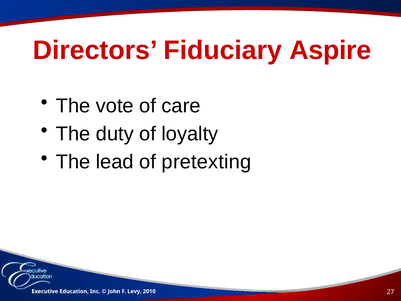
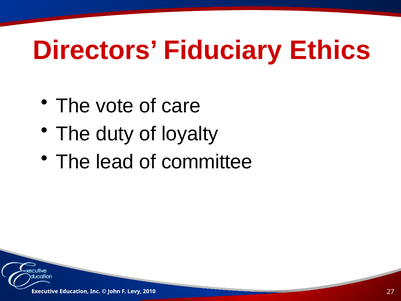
Aspire: Aspire -> Ethics (330, 50)
pretexting: pretexting -> committee (207, 162)
